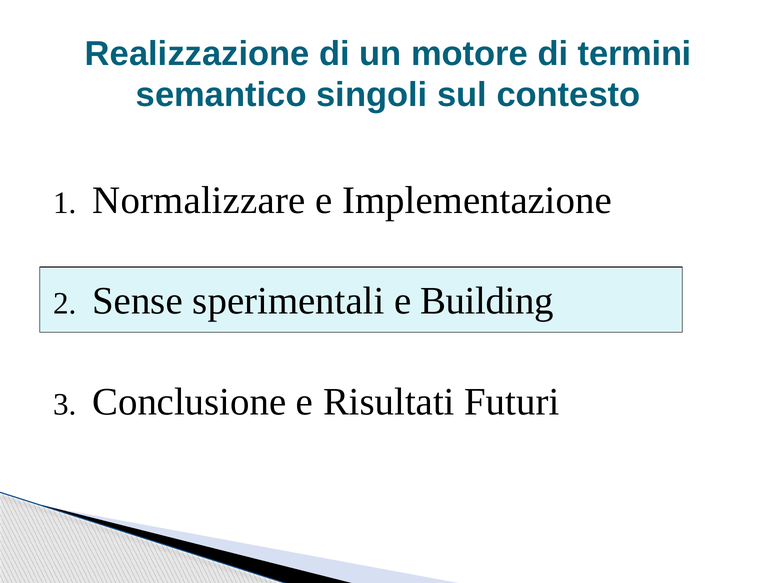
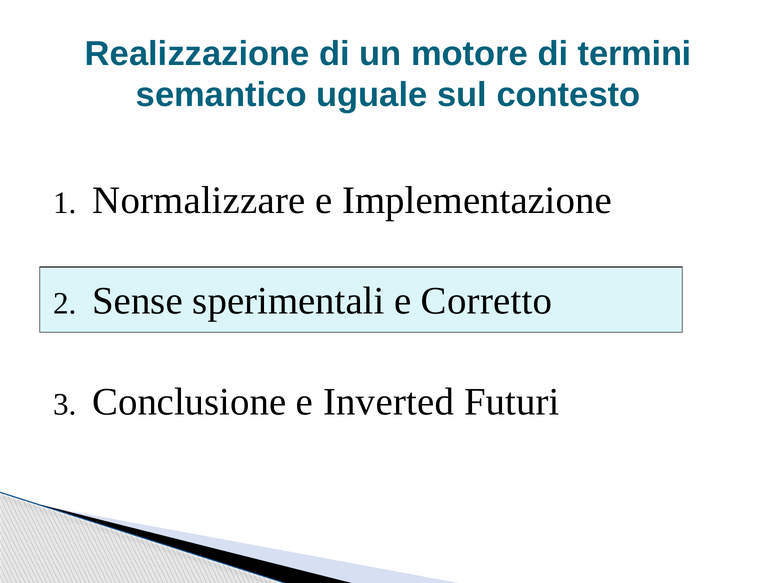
singoli: singoli -> uguale (372, 95)
Building: Building -> Corretto (487, 301)
Risultati: Risultati -> Inverted (389, 402)
